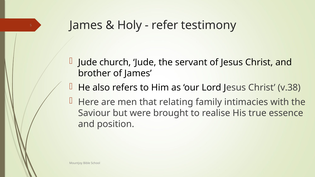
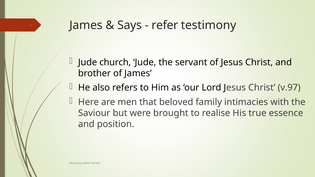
Holy: Holy -> Says (130, 25)
v.38: v.38 -> v.97 (289, 88)
relating: relating -> beloved (176, 102)
